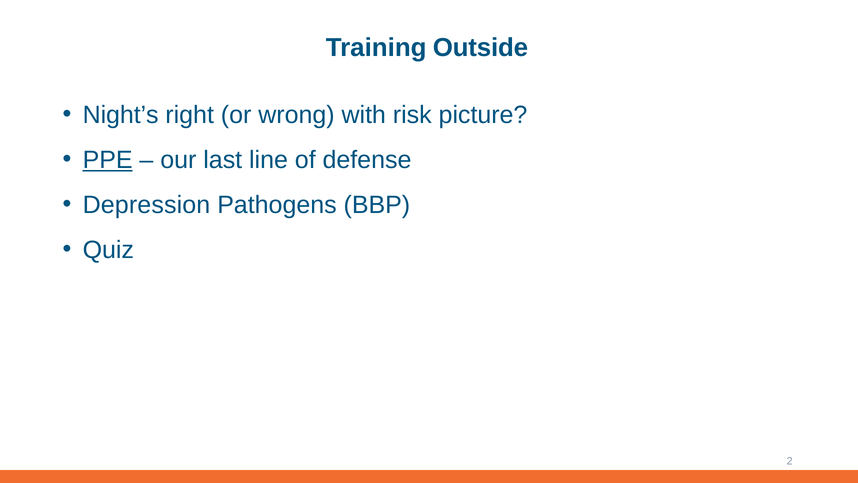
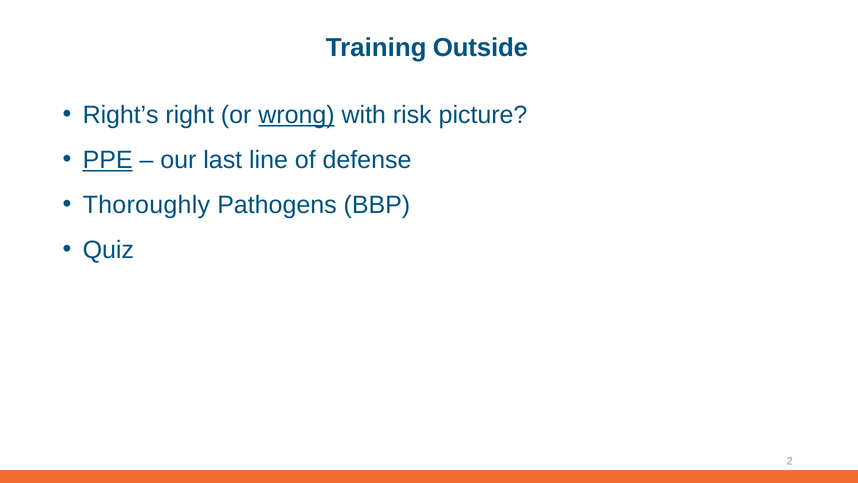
Night’s: Night’s -> Right’s (121, 115)
wrong underline: none -> present (296, 115)
Depression: Depression -> Thoroughly (146, 205)
